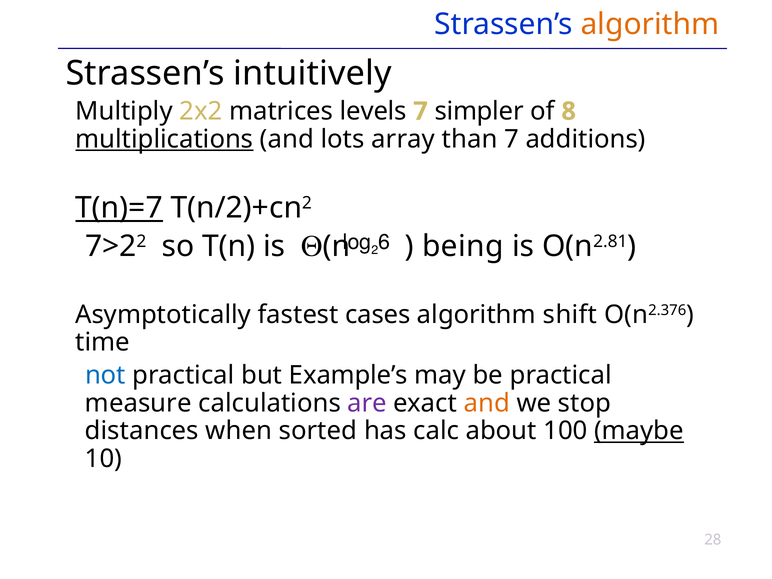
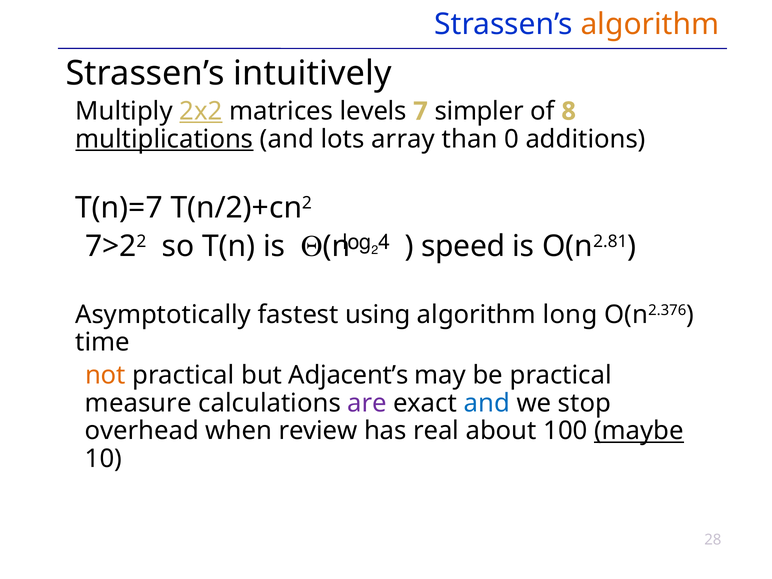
2x2 underline: none -> present (201, 111)
than 7: 7 -> 0 (511, 139)
T(n)=7 underline: present -> none (119, 208)
6: 6 -> 4 (384, 242)
being: being -> speed (463, 247)
cases: cases -> using (378, 315)
shift: shift -> long (570, 315)
not colour: blue -> orange (105, 375)
Example’s: Example’s -> Adjacent’s (348, 375)
and colour: orange -> blue (487, 403)
distances: distances -> overhead (142, 431)
sorted: sorted -> review (318, 431)
calc: calc -> real (436, 431)
